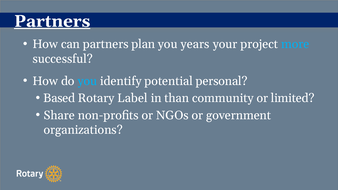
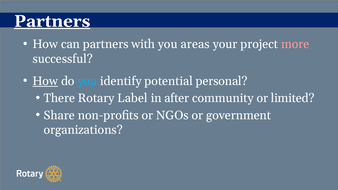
plan: plan -> with (143, 44)
years: years -> areas (195, 44)
more colour: light blue -> pink (295, 44)
How underline: none -> present (45, 81)
Based: Based -> There (59, 98)
than: than -> after (177, 98)
